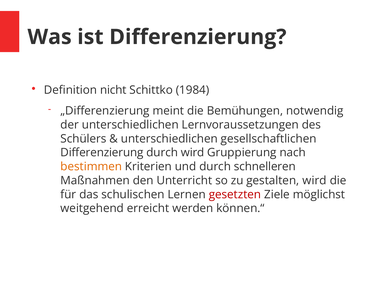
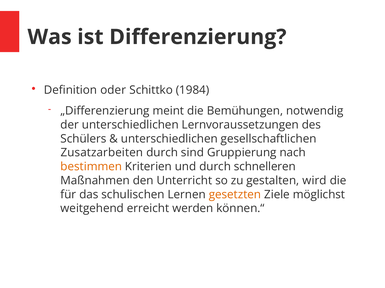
nicht: nicht -> oder (113, 90)
Differenzierung: Differenzierung -> Zusatzarbeiten (102, 153)
durch wird: wird -> sind (193, 153)
gesetzten colour: red -> orange (235, 195)
